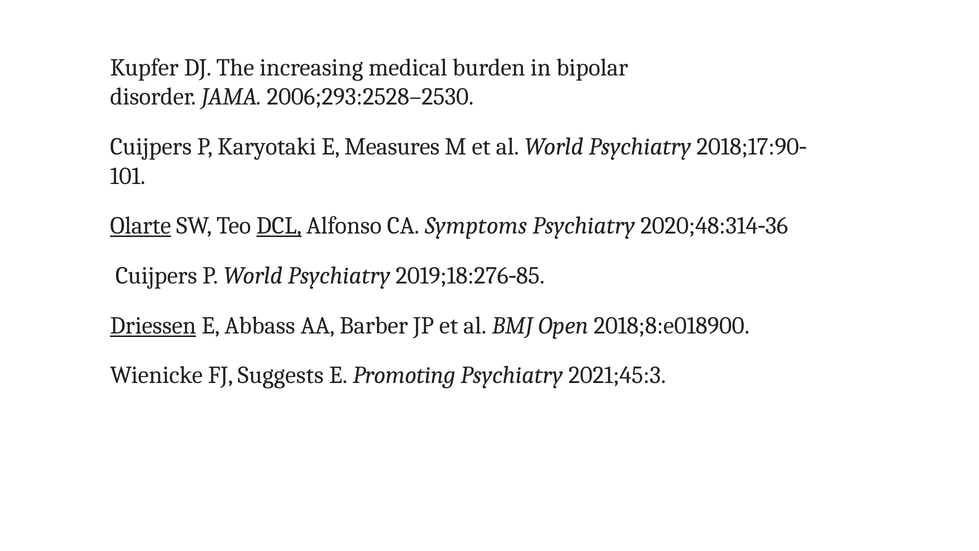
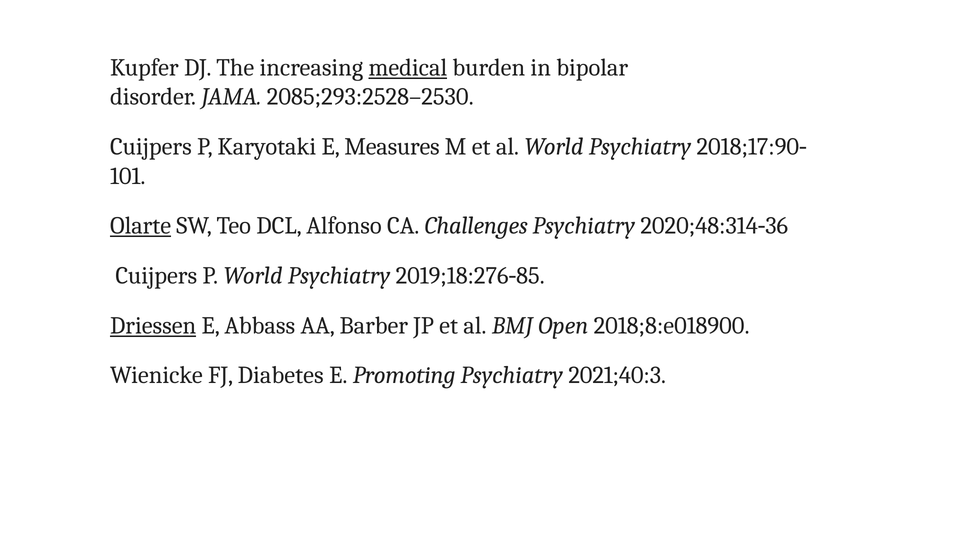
medical underline: none -> present (408, 67)
2006;293:2528–2530: 2006;293:2528–2530 -> 2085;293:2528–2530 (370, 97)
DCL underline: present -> none (279, 226)
Symptoms: Symptoms -> Challenges (476, 226)
Suggests: Suggests -> Diabetes (281, 375)
2021;45:3: 2021;45:3 -> 2021;40:3 (617, 375)
